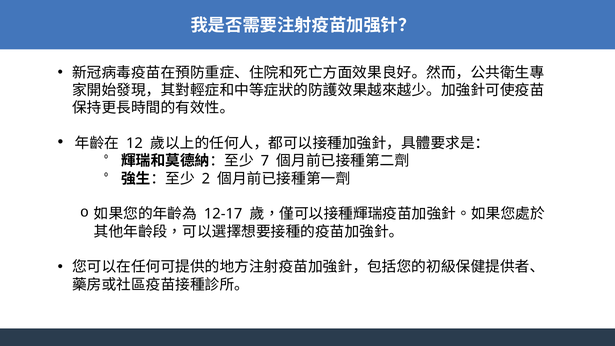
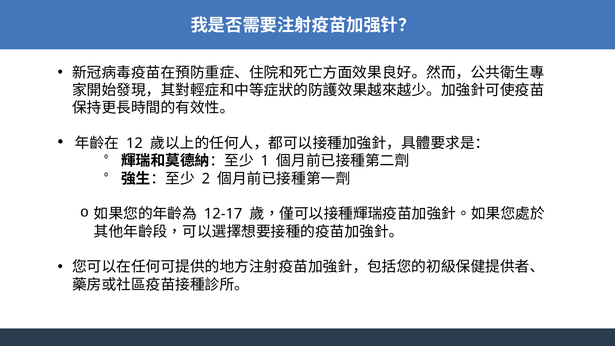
7: 7 -> 1 (265, 161)
